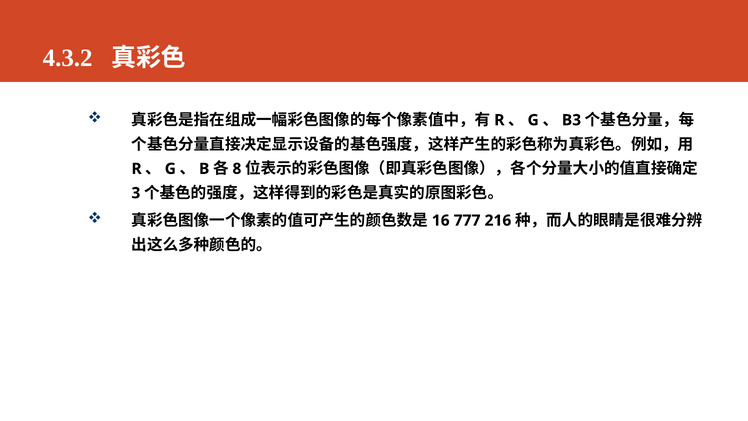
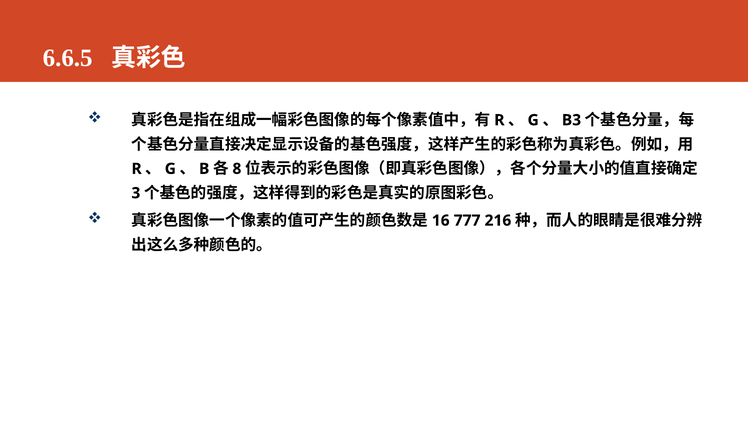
4.3.2: 4.3.2 -> 6.6.5 (68, 58)
